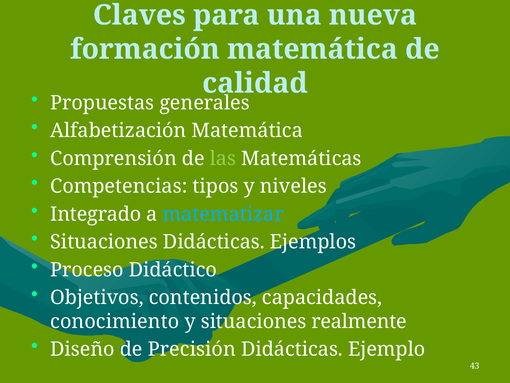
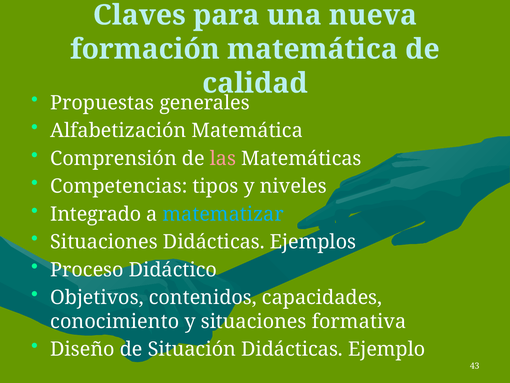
las colour: light green -> pink (223, 158)
realmente: realmente -> formativa (359, 321)
Precisión: Precisión -> Situación (192, 349)
